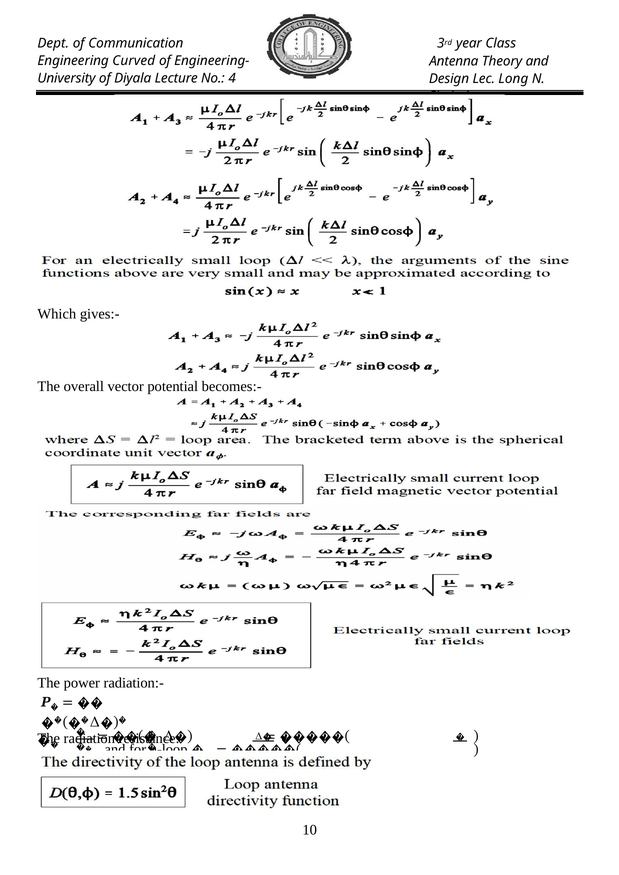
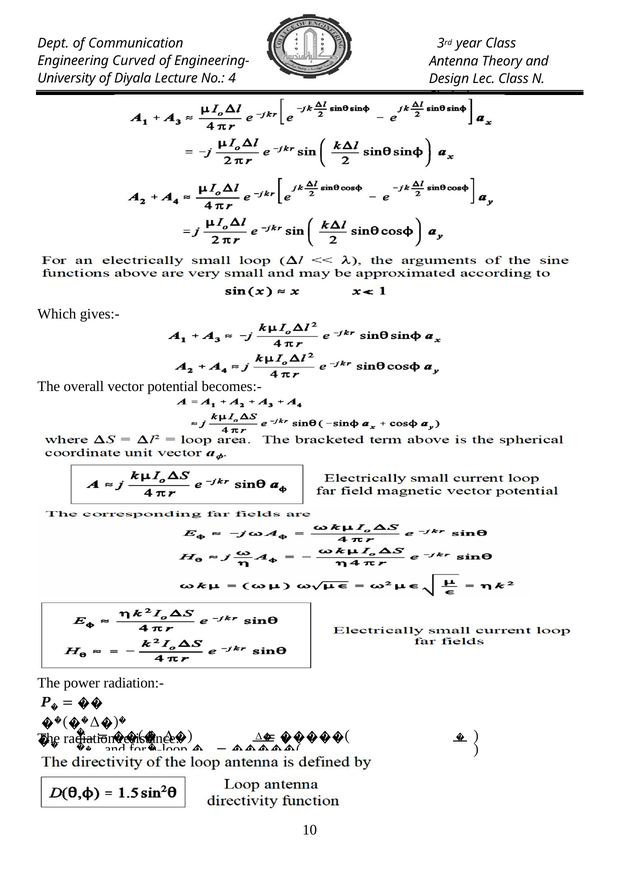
Lec Long: Long -> Class (513, 79)
